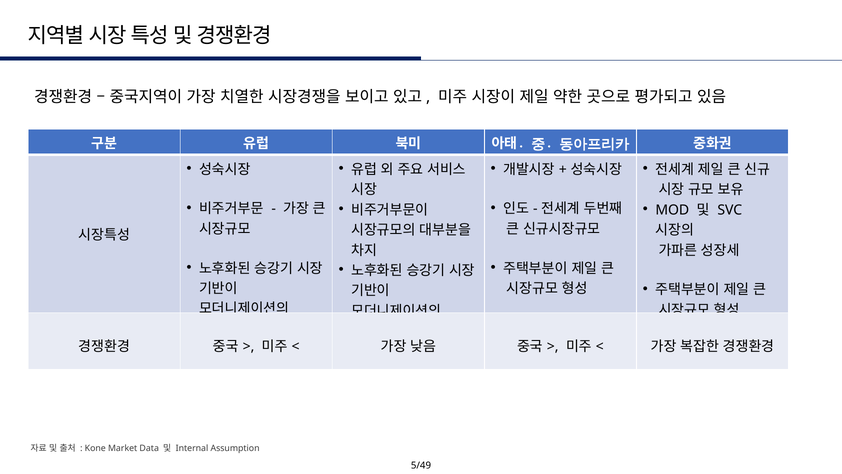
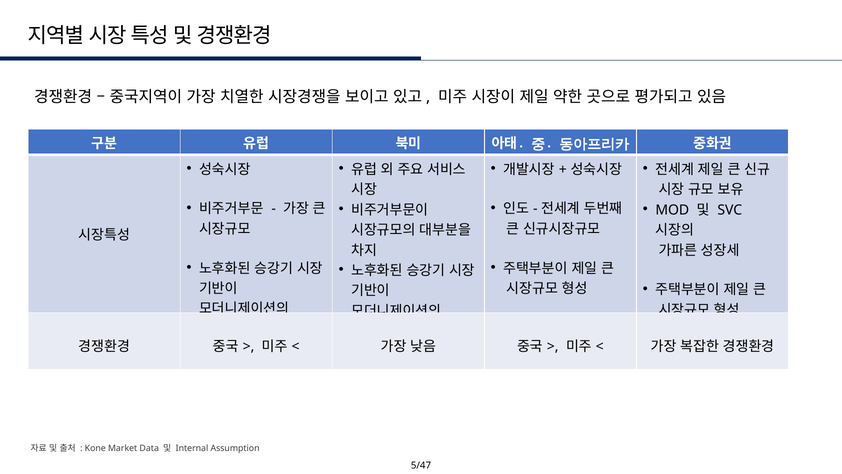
5/49: 5/49 -> 5/47 (421, 465)
